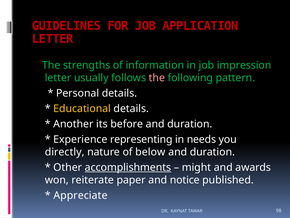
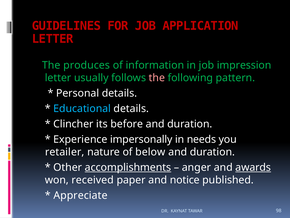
strengths: strengths -> produces (87, 65)
Educational colour: yellow -> light blue (82, 108)
Another: Another -> Clincher (73, 124)
representing: representing -> impersonally (141, 139)
directly: directly -> retailer (65, 152)
might: might -> anger (196, 167)
awards underline: none -> present (253, 167)
reiterate: reiterate -> received (93, 180)
